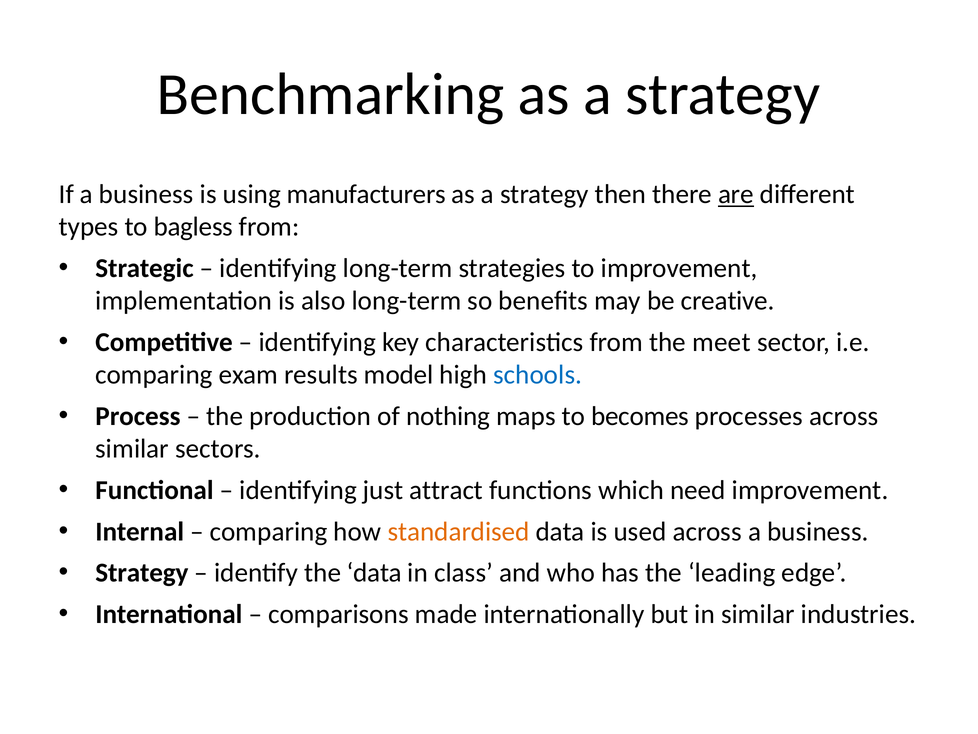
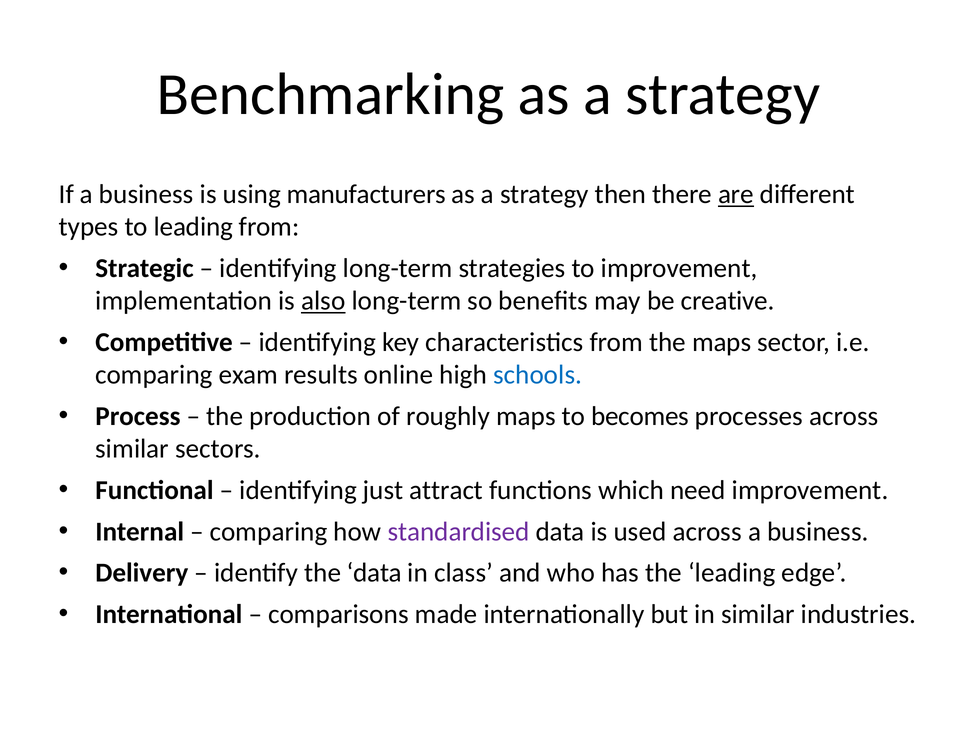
to bagless: bagless -> leading (193, 227)
also underline: none -> present (323, 301)
the meet: meet -> maps (722, 342)
model: model -> online (399, 375)
nothing: nothing -> roughly (448, 416)
standardised colour: orange -> purple (459, 531)
Strategy: Strategy -> Delivery (142, 573)
